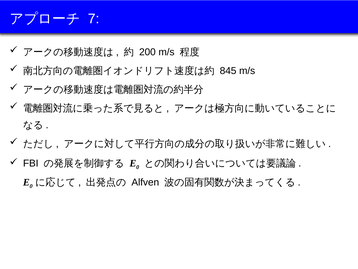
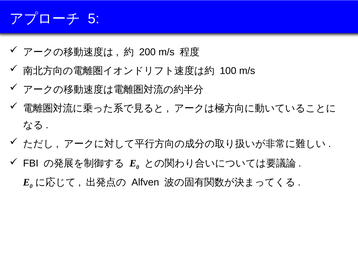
7: 7 -> 5 (94, 19)
845: 845 -> 100 (228, 71)
